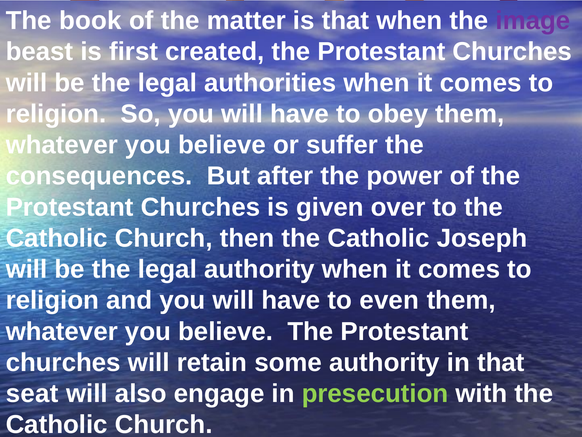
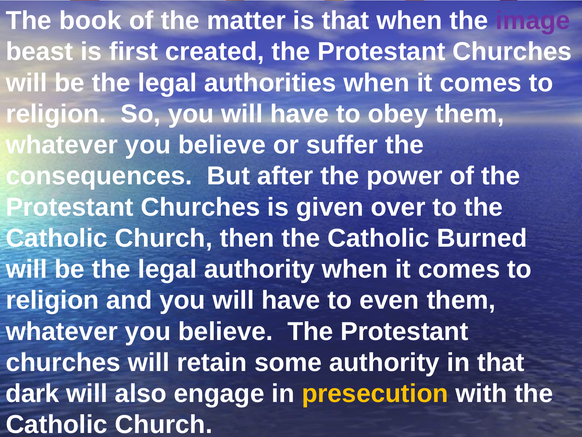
Joseph: Joseph -> Burned (482, 238)
seat: seat -> dark (32, 393)
presecution colour: light green -> yellow (375, 393)
